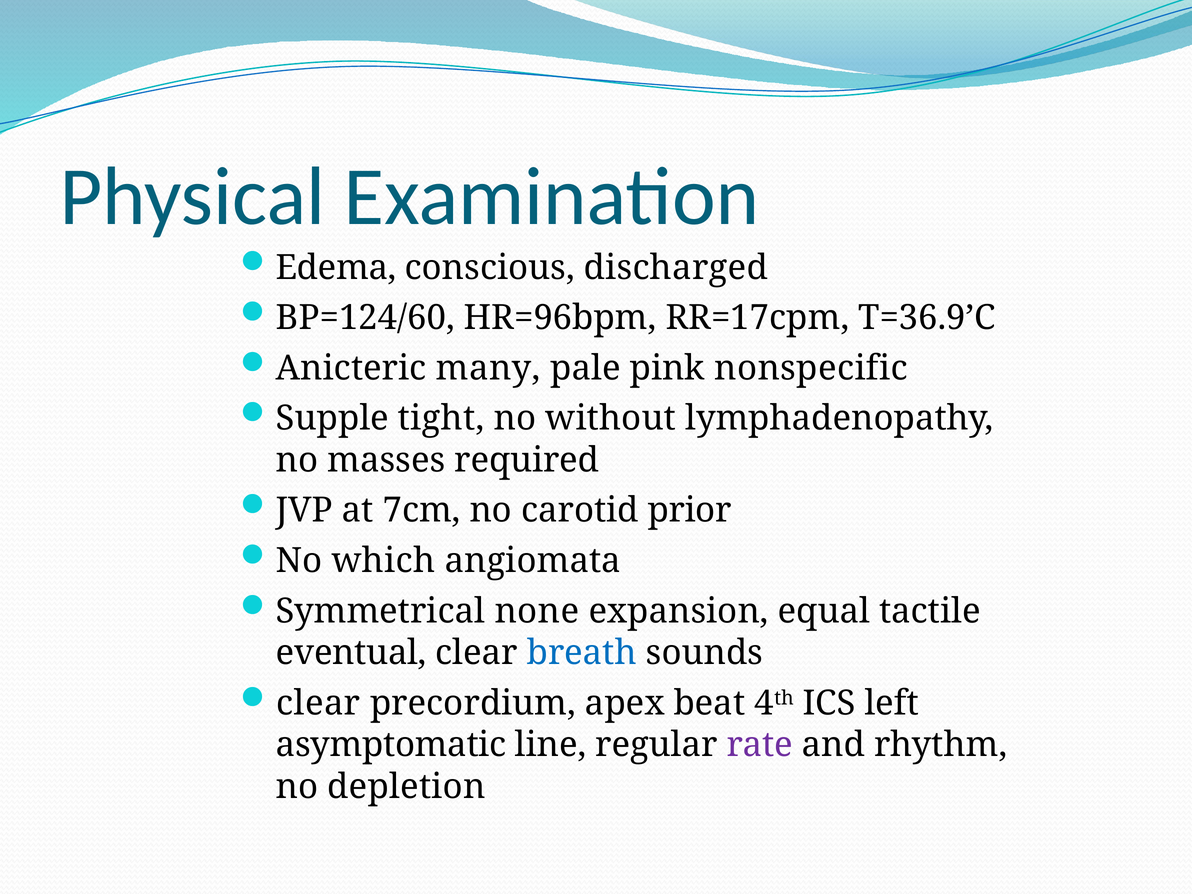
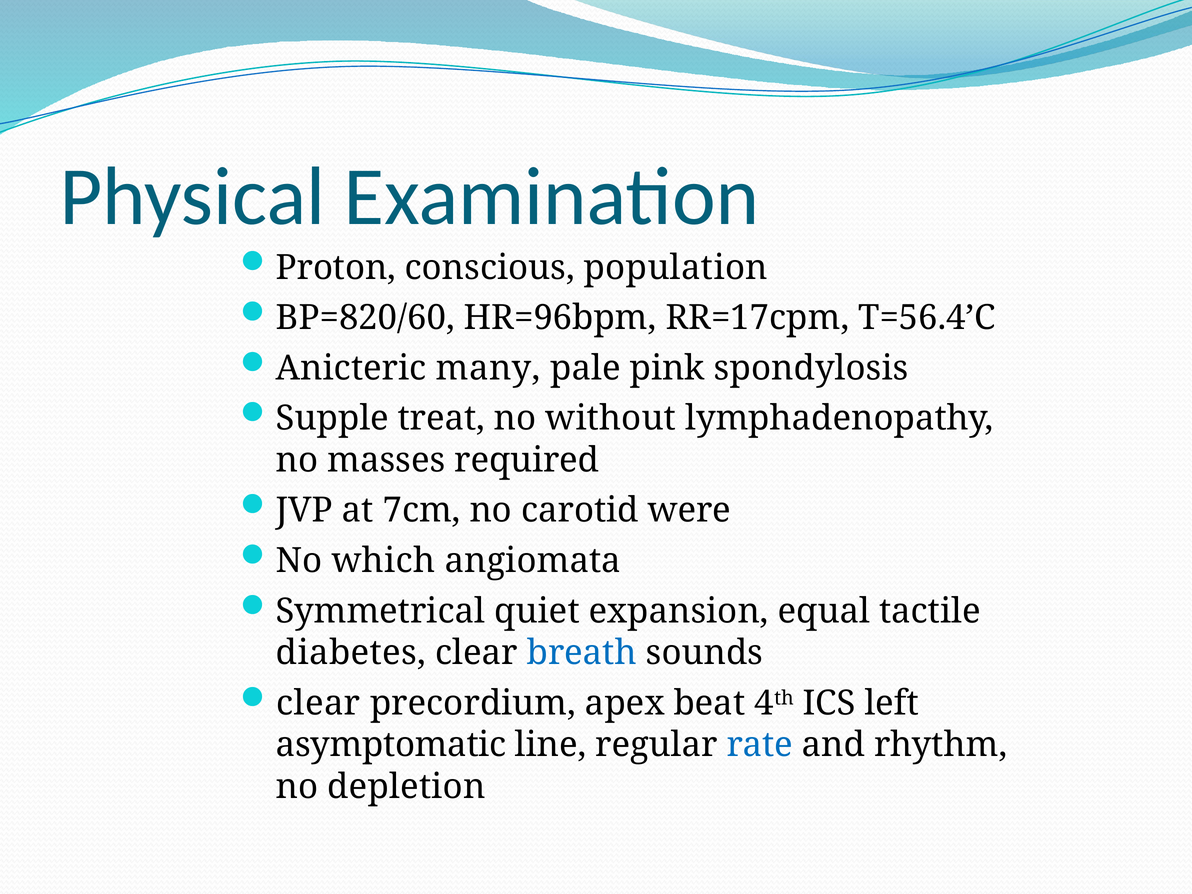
Edema: Edema -> Proton (336, 268)
discharged: discharged -> population (676, 268)
BP=124/60: BP=124/60 -> BP=820/60 (365, 318)
T=36.9’C: T=36.9’C -> T=56.4’C (927, 318)
nonspecific: nonspecific -> spondylosis (811, 368)
tight: tight -> treat (441, 418)
prior: prior -> were (689, 511)
none: none -> quiet (537, 611)
eventual: eventual -> diabetes (351, 653)
rate colour: purple -> blue (760, 745)
